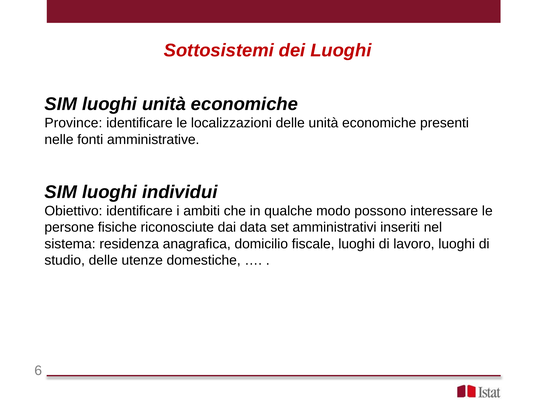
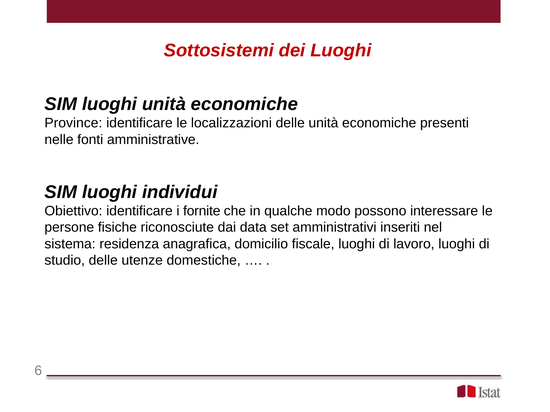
ambiti: ambiti -> fornite (202, 211)
